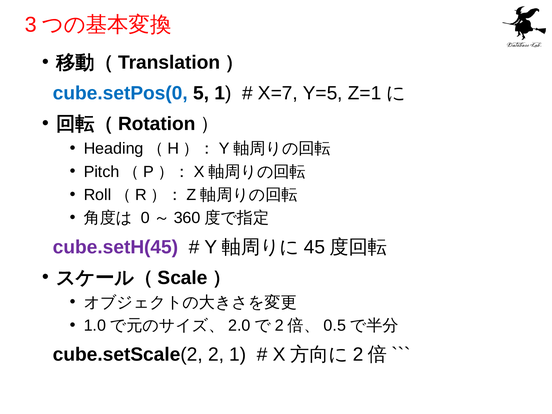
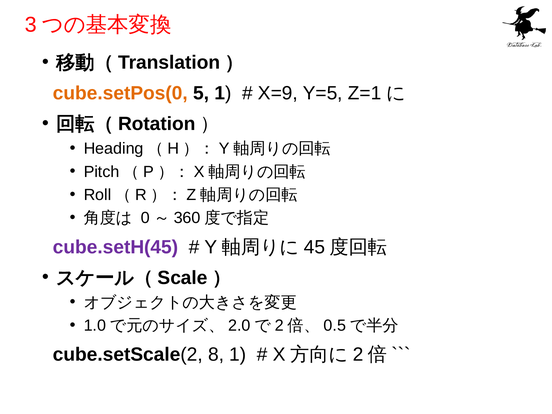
cube.setPos(0 colour: blue -> orange (120, 93)
X=7: X=7 -> X=9 (278, 93)
cube.setScale(2 2: 2 -> 8 (216, 355)
